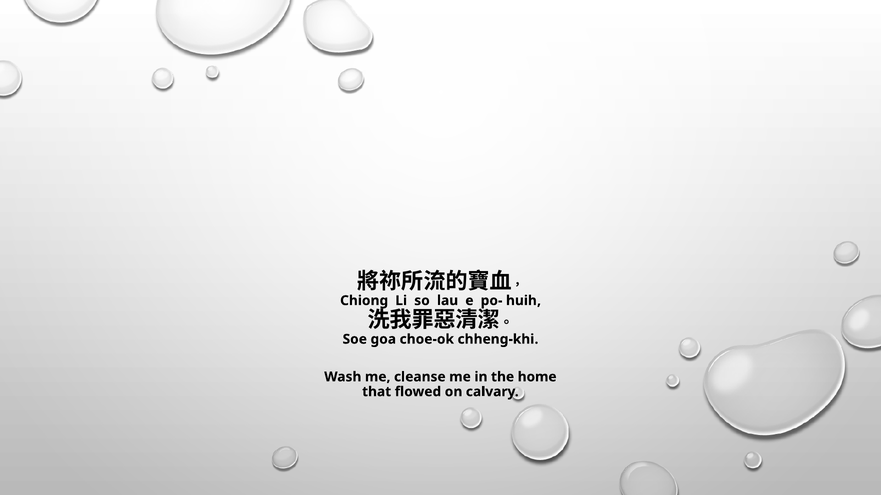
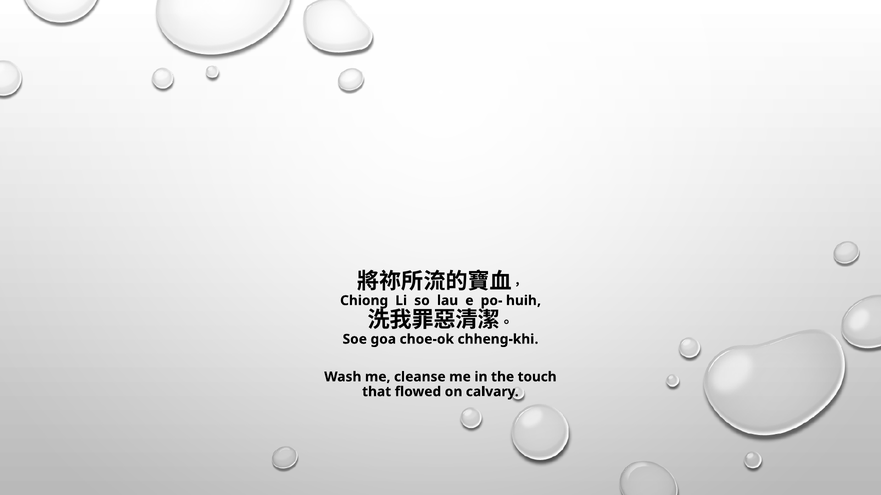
home: home -> touch (537, 377)
